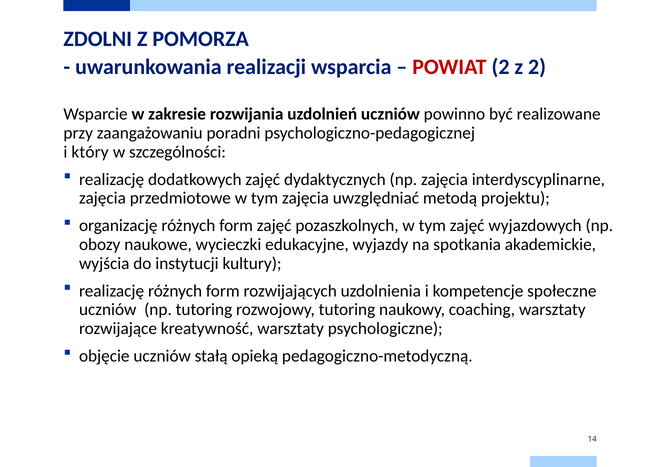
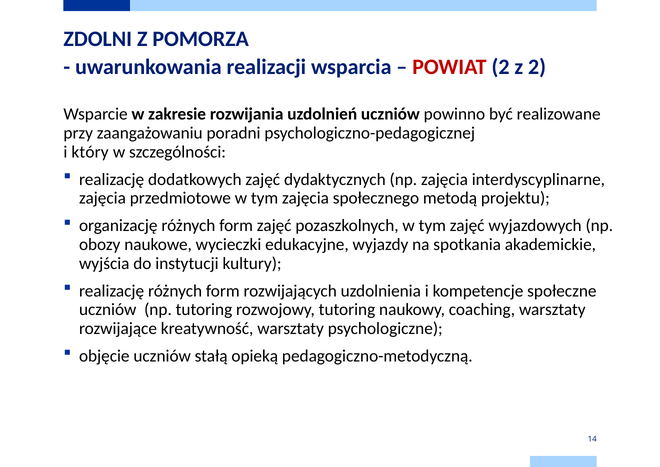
uwzględniać: uwzględniać -> społecznego (376, 198)
